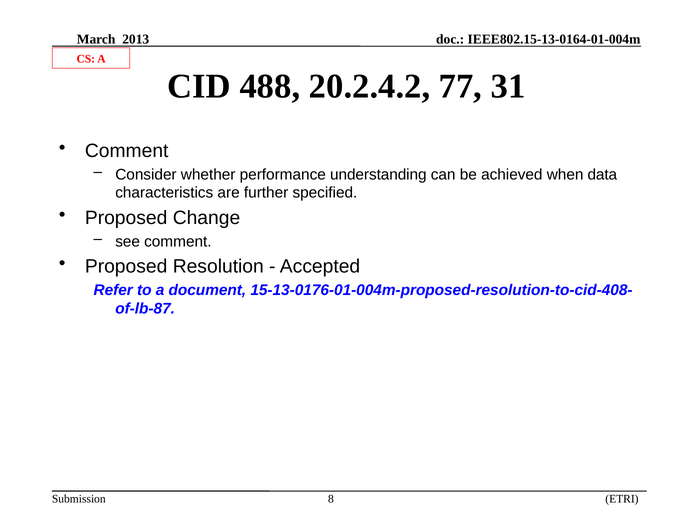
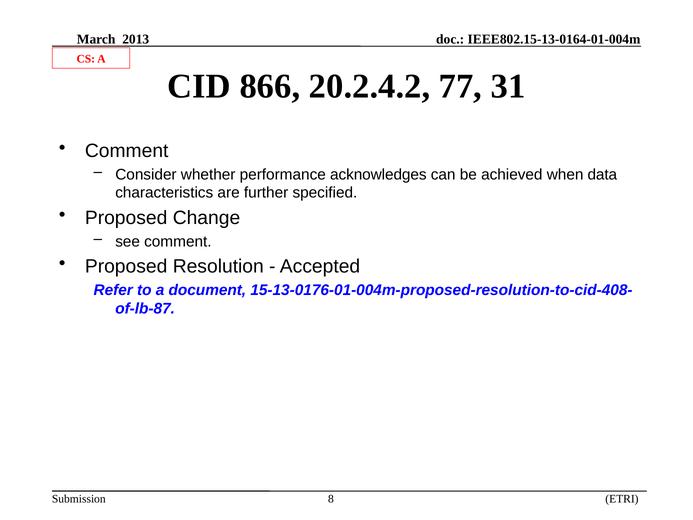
488: 488 -> 866 (270, 86)
understanding: understanding -> acknowledges (378, 174)
